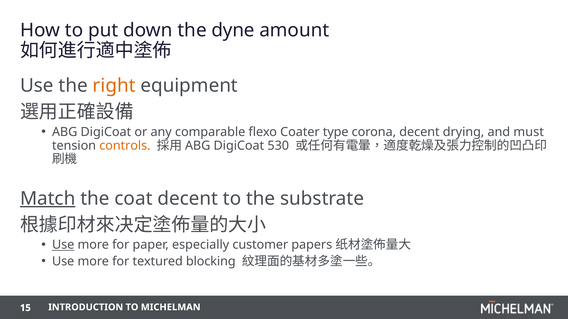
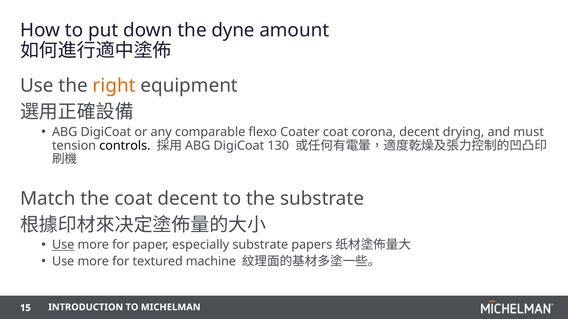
Coater type: type -> coat (336, 132)
controls colour: orange -> black (125, 146)
530: 530 -> 130 (278, 146)
Match underline: present -> none (48, 199)
especially customer: customer -> substrate (260, 245)
blocking: blocking -> machine (211, 262)
